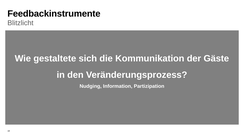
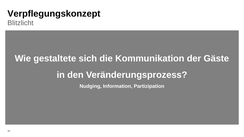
Feedbackinstrumente: Feedbackinstrumente -> Verpflegungskonzept (54, 14)
